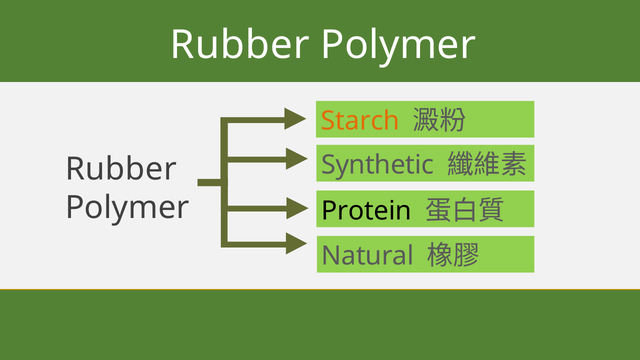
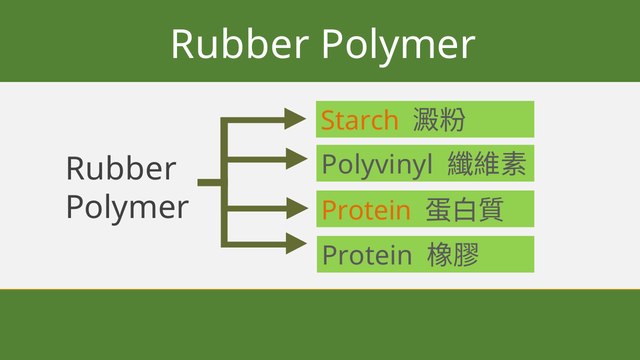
Synthetic: Synthetic -> Polyvinyl (377, 165)
Protein colour: black -> orange (367, 211)
Natural: Natural -> Protein (368, 256)
